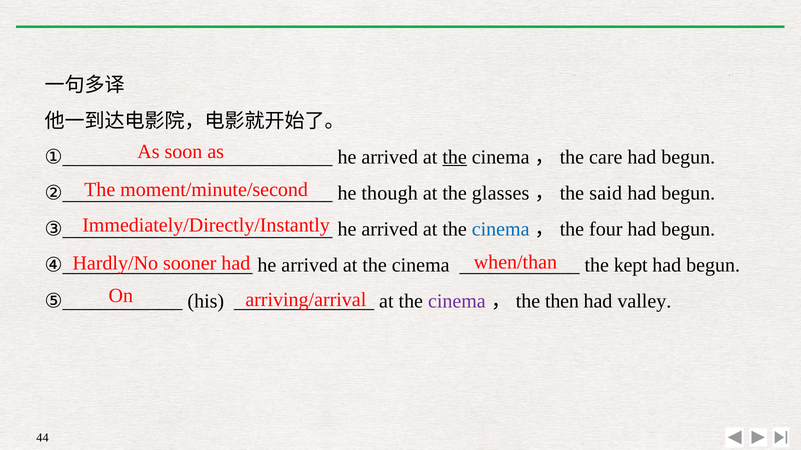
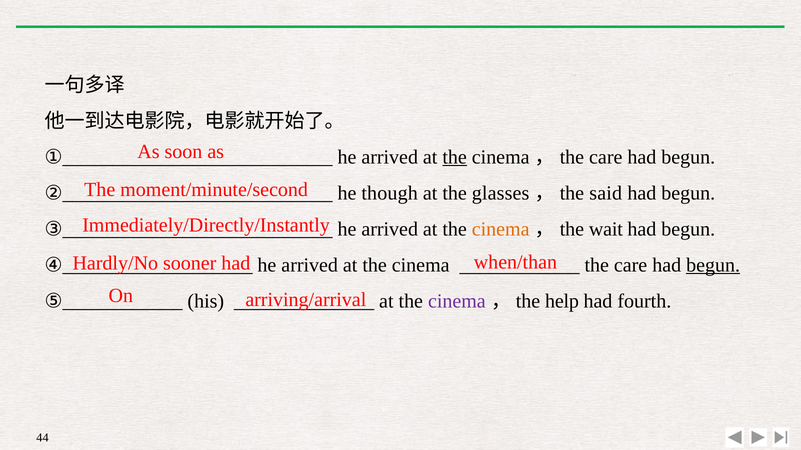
cinema colour: blue -> orange (501, 229)
four: four -> wait (606, 229)
the kept: kept -> care (631, 265)
begun underline: none -> present (713, 265)
then: then -> help (562, 301)
valley: valley -> fourth (644, 301)
